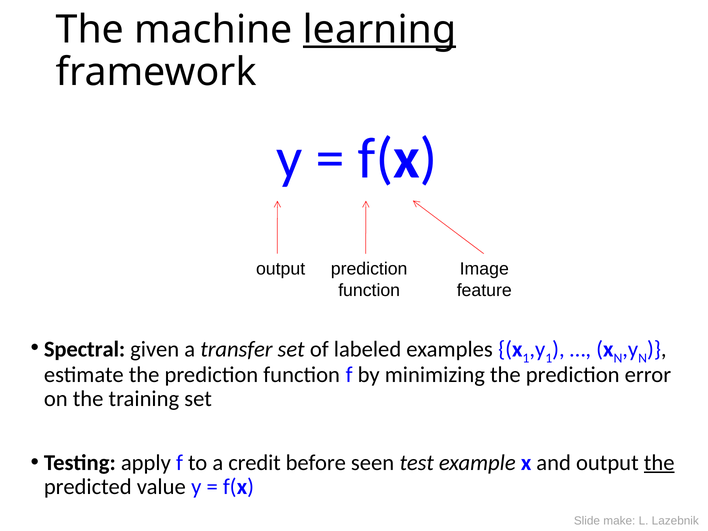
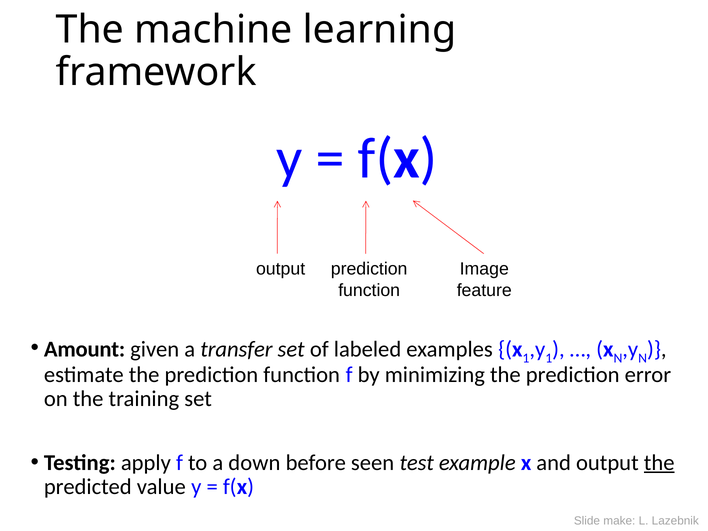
learning underline: present -> none (380, 30)
Spectral: Spectral -> Amount (85, 349)
credit: credit -> down (254, 463)
